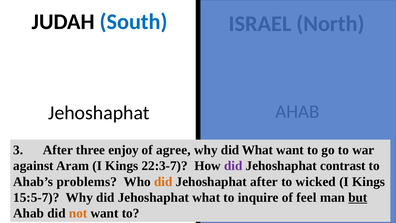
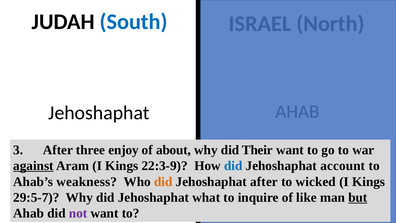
agree: agree -> about (174, 150)
did What: What -> Their (257, 150)
against underline: none -> present (33, 166)
22:3-7: 22:3-7 -> 22:3-9 (165, 166)
did colour: purple -> blue (233, 166)
contrast: contrast -> account (343, 166)
problems: problems -> weakness (87, 181)
15:5-7: 15:5-7 -> 29:5-7 (36, 197)
feel: feel -> like (306, 197)
not colour: orange -> purple (78, 213)
